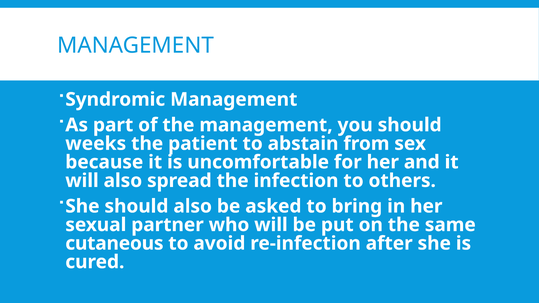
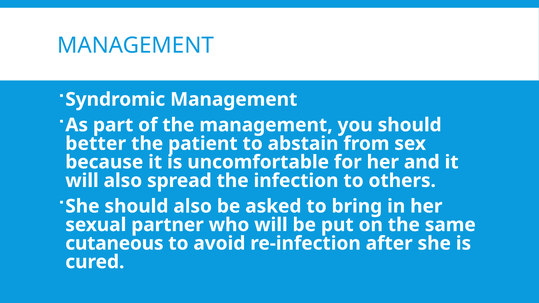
weeks: weeks -> better (96, 144)
